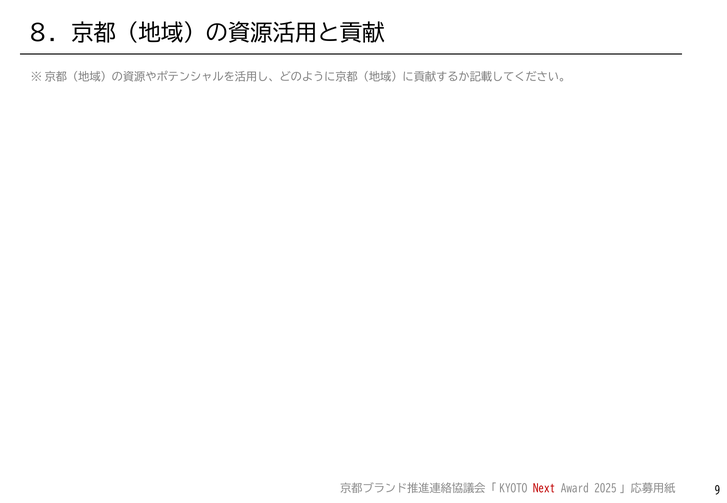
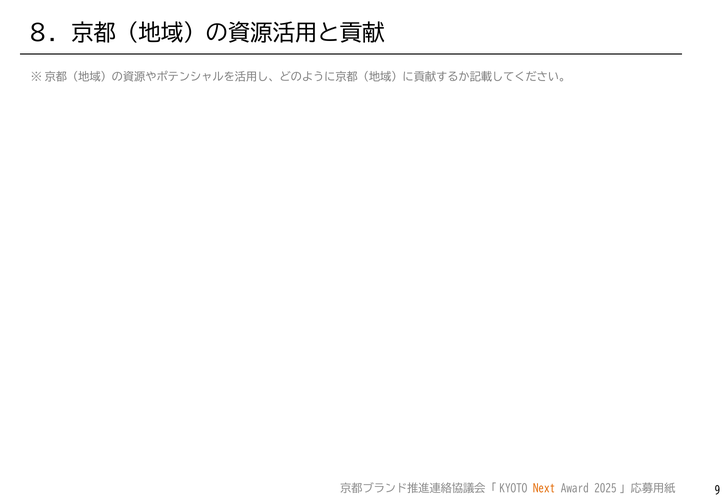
Next colour: red -> orange (544, 489)
